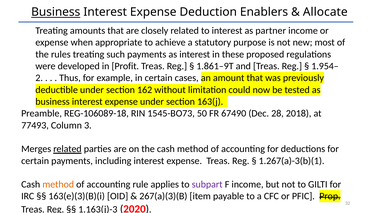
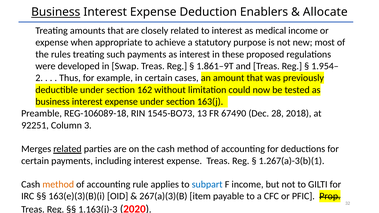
partner: partner -> medical (271, 31)
Profit: Profit -> Swap (125, 66)
50: 50 -> 13 (202, 114)
77493: 77493 -> 92251 (35, 125)
subpart colour: purple -> blue (207, 185)
